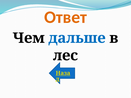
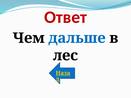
Ответ colour: orange -> red (65, 17)
